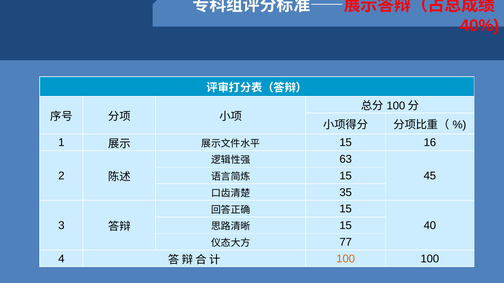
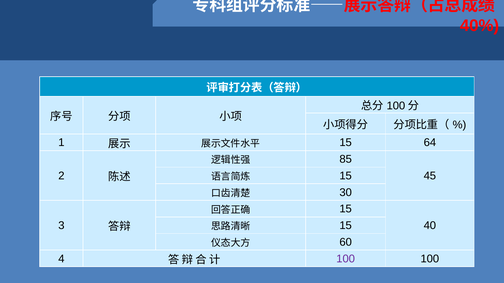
16: 16 -> 64 (430, 143)
63: 63 -> 85 (346, 160)
35: 35 -> 30 (346, 193)
77: 77 -> 60 (346, 243)
100 colour: orange -> purple (346, 259)
